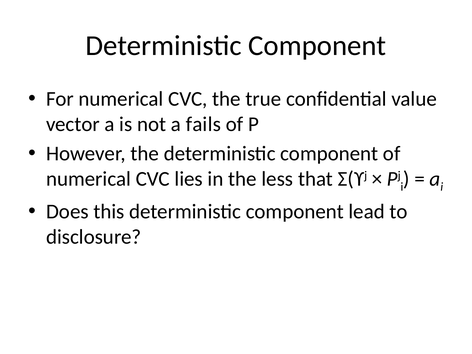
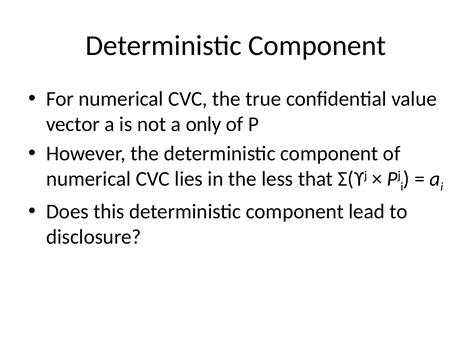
fails: fails -> only (204, 124)
